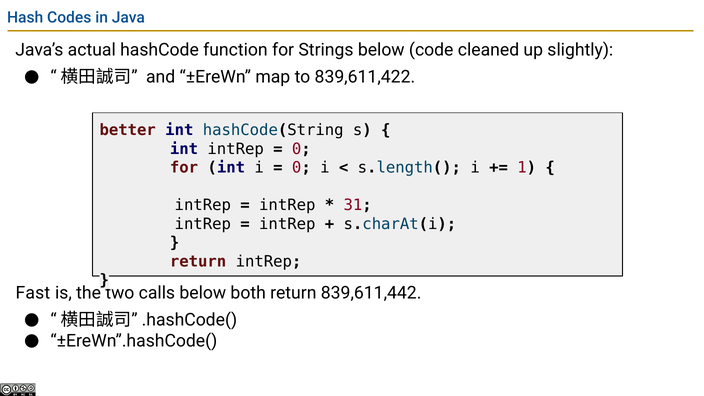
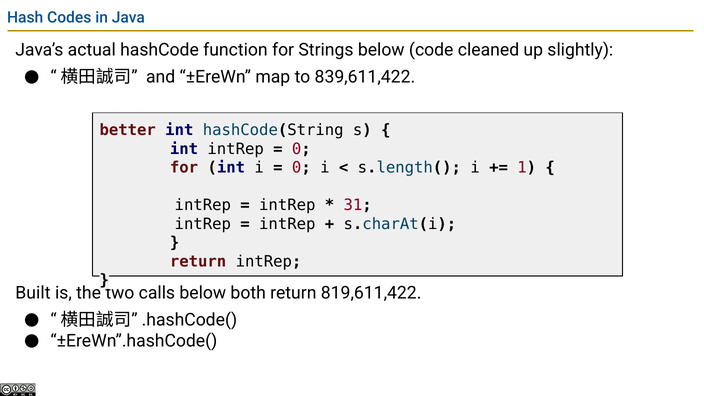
Fast: Fast -> Built (33, 293)
839,611,442: 839,611,442 -> 819,611,422 (371, 293)
